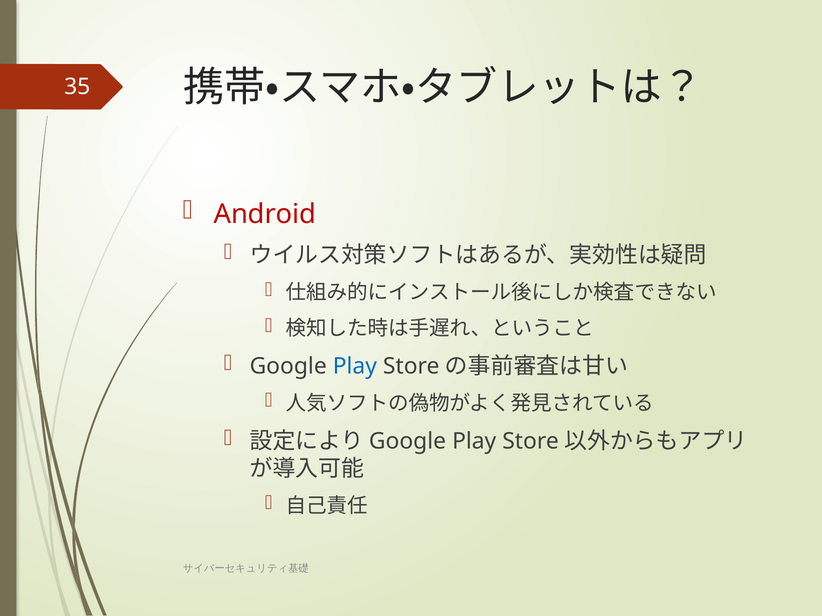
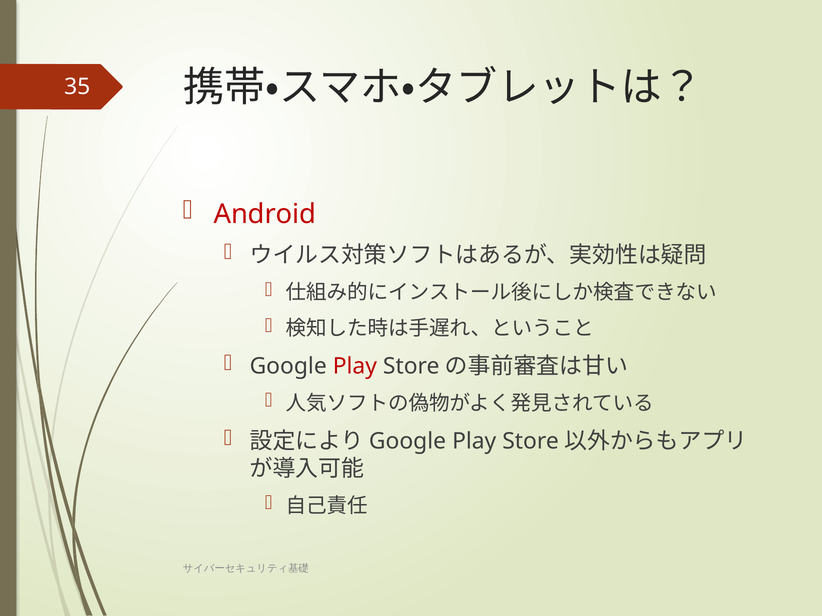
Play colour: blue -> red (355, 367)
